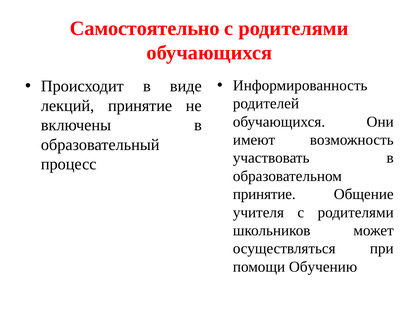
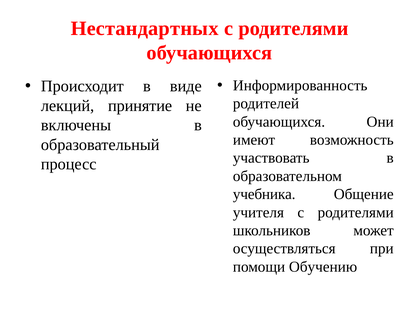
Самостоятельно: Самостоятельно -> Нестандартных (145, 28)
принятие: принятие -> учебника (264, 194)
